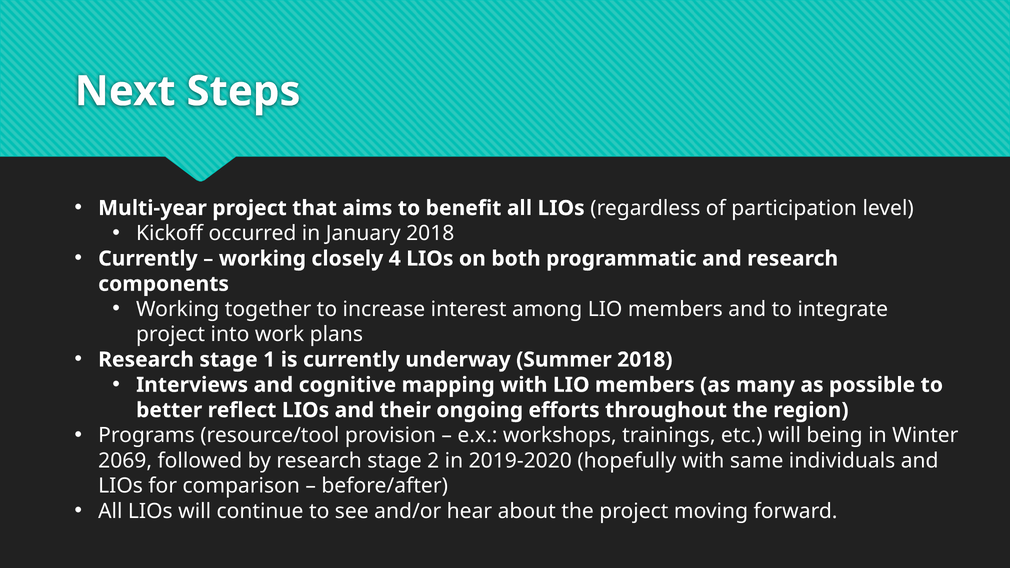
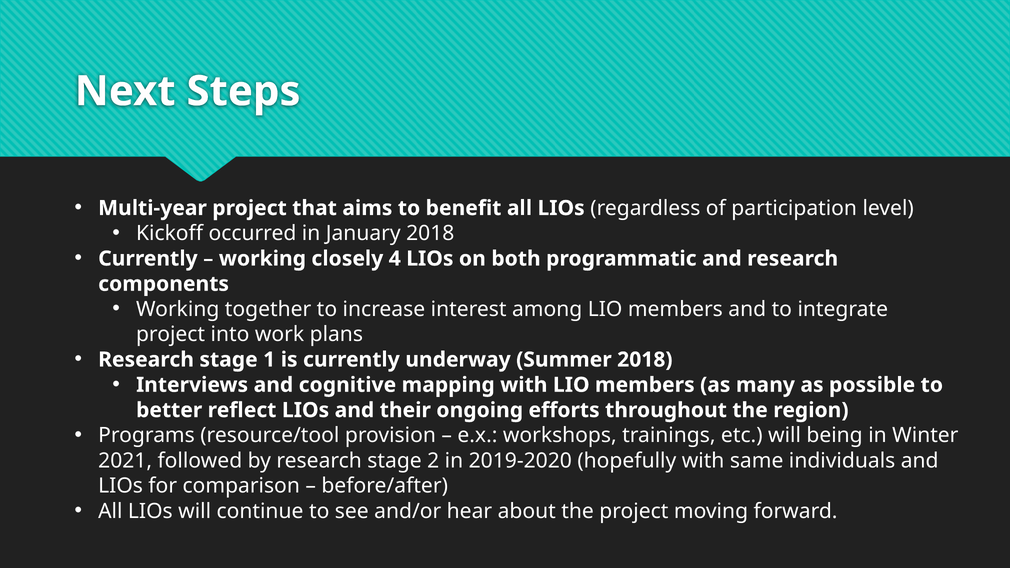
2069: 2069 -> 2021 (125, 461)
